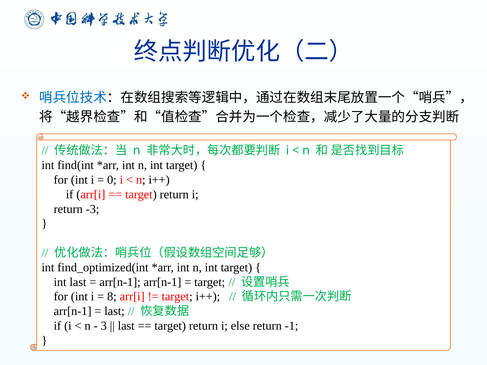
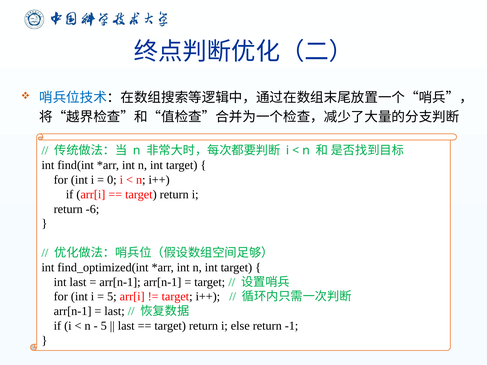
-3: -3 -> -6 (92, 209)
8: 8 -> 5 (112, 297)
3: 3 -> 5 (104, 326)
